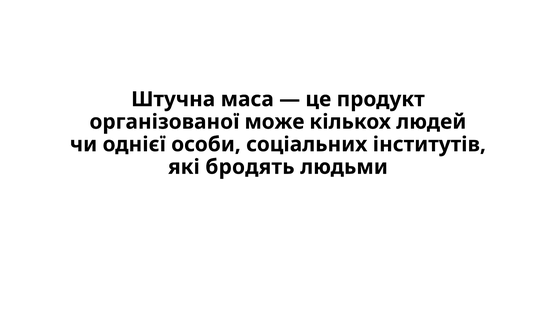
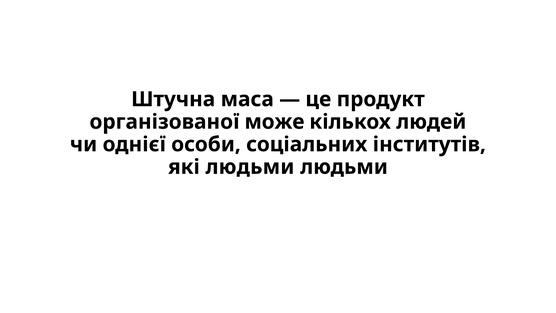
які бродять: бродять -> людьми (250, 167)
